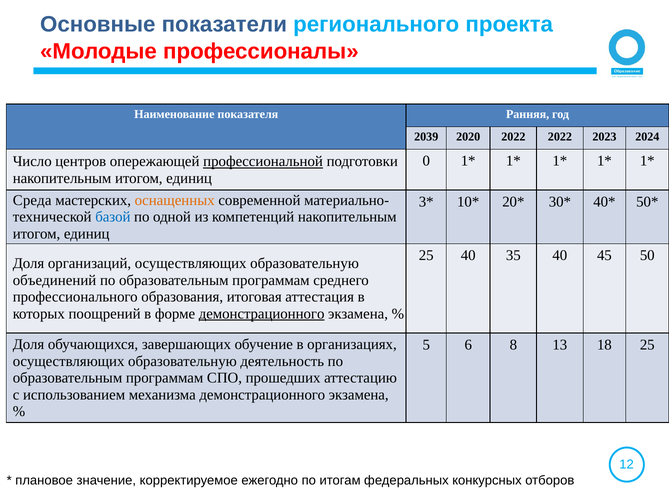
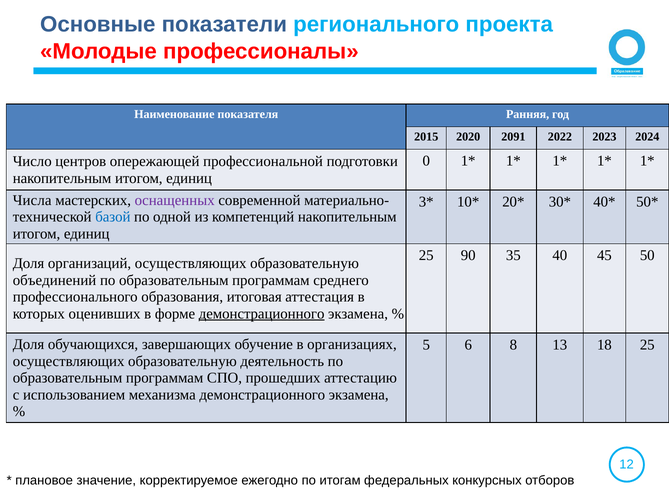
2039: 2039 -> 2015 (426, 137)
2020 2022: 2022 -> 2091 (513, 137)
профессиональной underline: present -> none (263, 162)
Среда: Среда -> Числа (32, 201)
оснащенных colour: orange -> purple (175, 201)
25 40: 40 -> 90 (468, 256)
поощрений: поощрений -> оценивших (105, 314)
